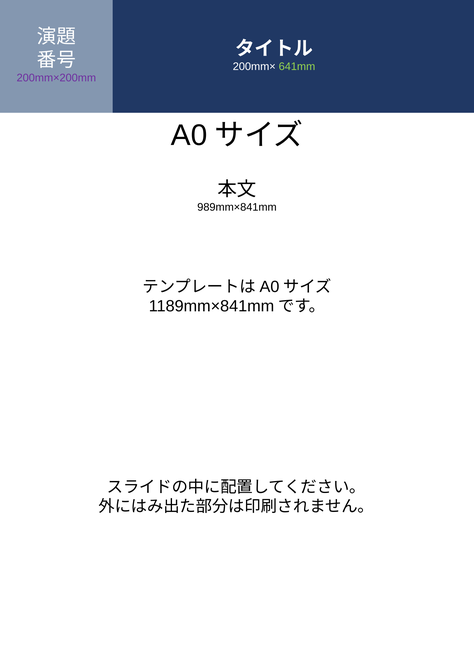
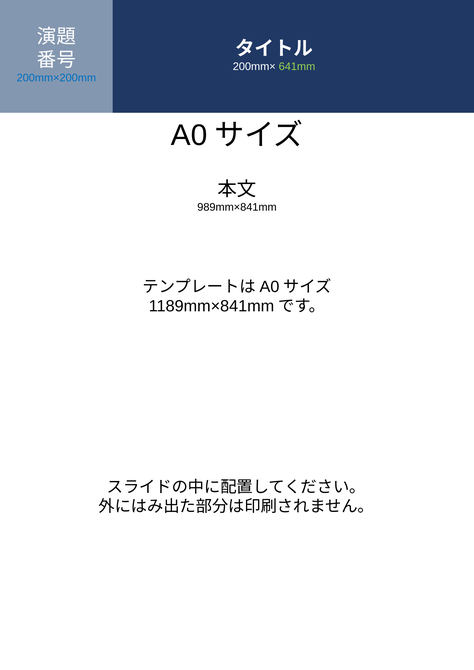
200mm×200mm colour: purple -> blue (56, 78)
